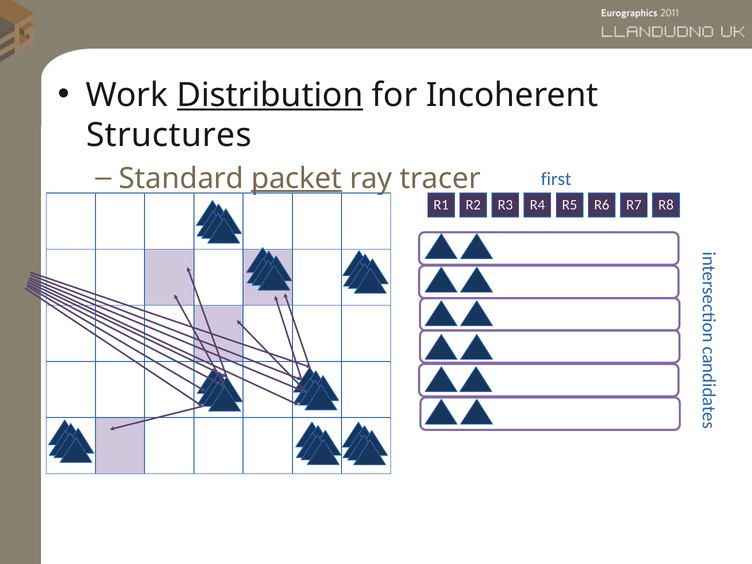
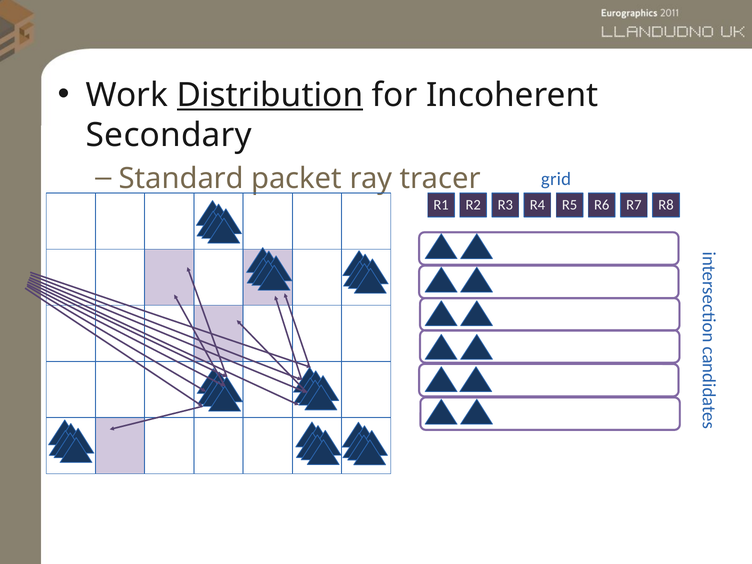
Structures: Structures -> Secondary (169, 135)
packet underline: present -> none (297, 178)
first: first -> grid (556, 179)
